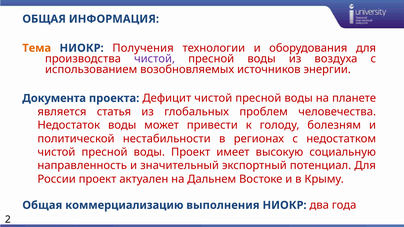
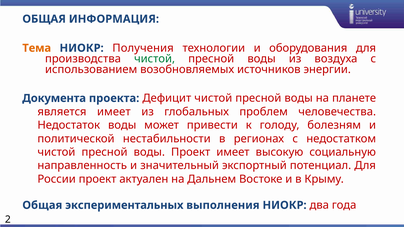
чистой colour: purple -> green (155, 59)
является статья: статья -> имеет (114, 112)
коммерциализацию: коммерциализацию -> экспериментальных (124, 205)
